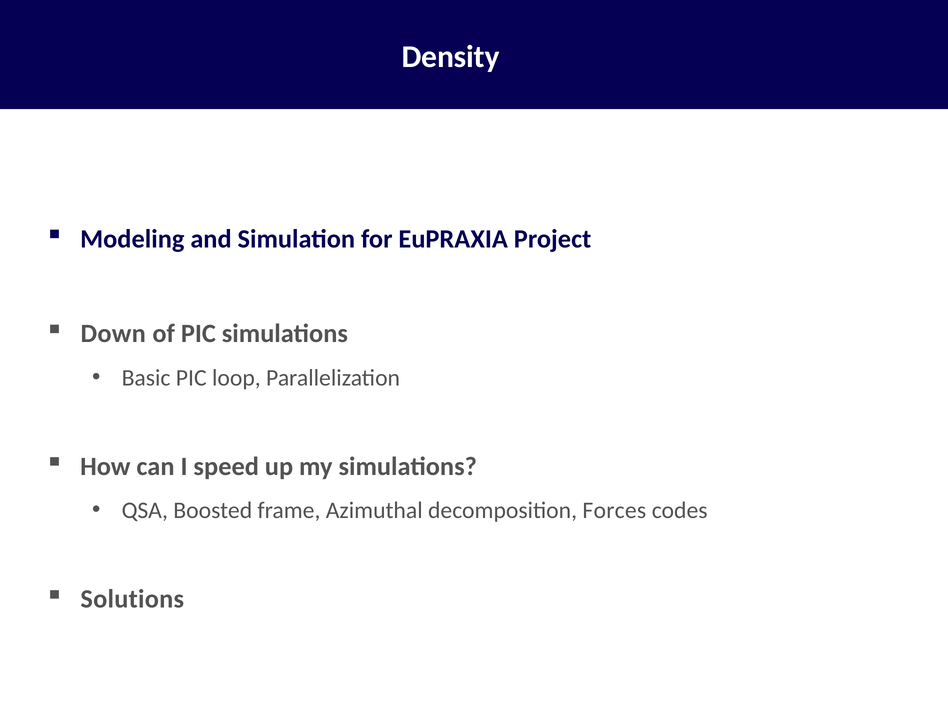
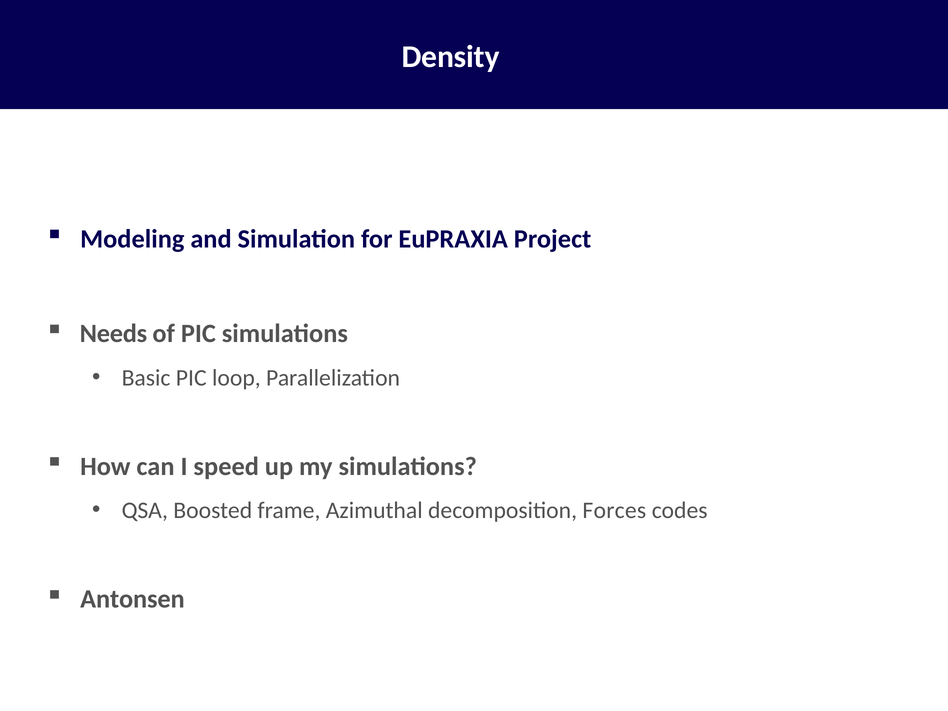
Down: Down -> Needs (113, 334)
Solutions: Solutions -> Antonsen (132, 599)
